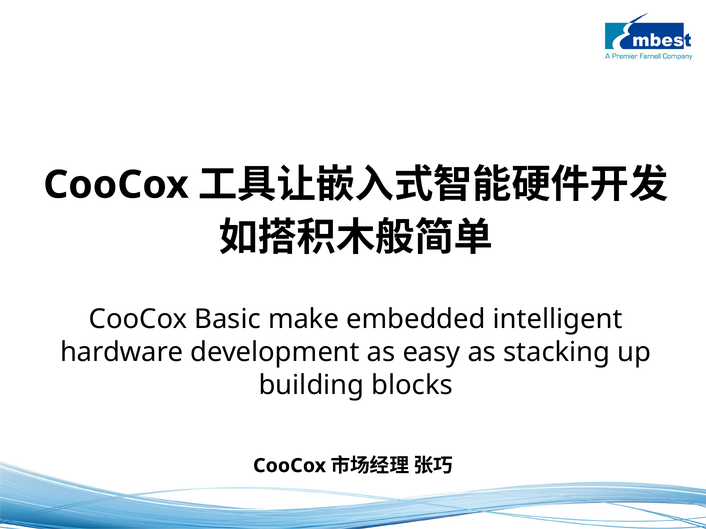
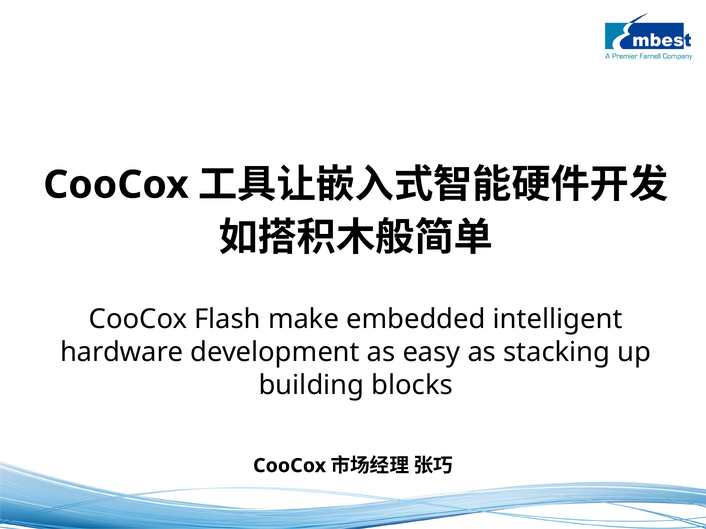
Basic: Basic -> Flash (228, 320)
